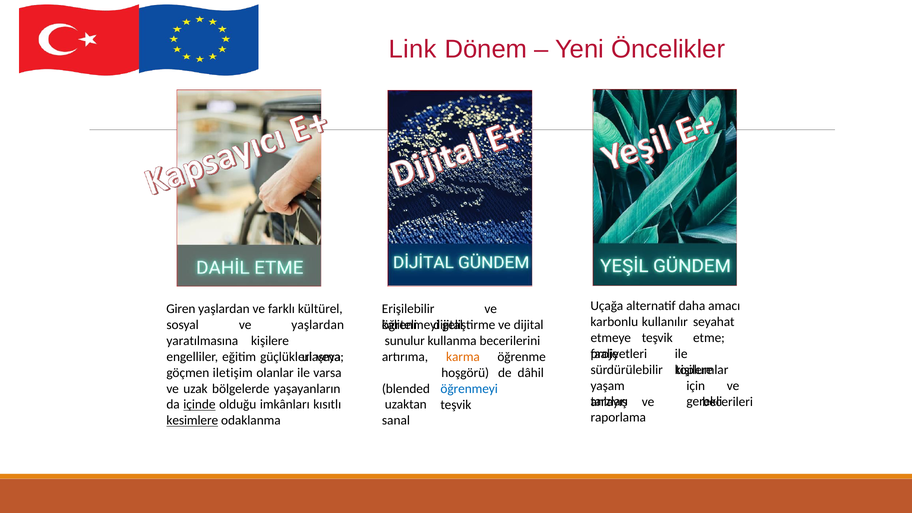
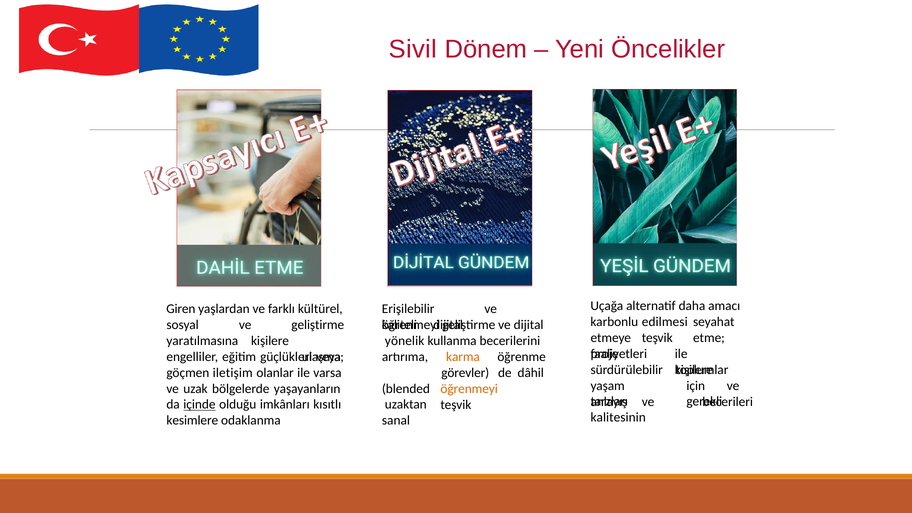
Link: Link -> Sivil (413, 49)
kullanılır: kullanılır -> edilmesi (665, 322)
yaşlardan: yaşlardan -> geliştirme (318, 325)
sunulur: sunulur -> yönelik (405, 341)
hoşgörü: hoşgörü -> görevler (465, 373)
öğrenmeyi colour: blue -> orange (469, 389)
raporlama: raporlama -> kalitesinin (618, 418)
kesimlere underline: present -> none (192, 421)
